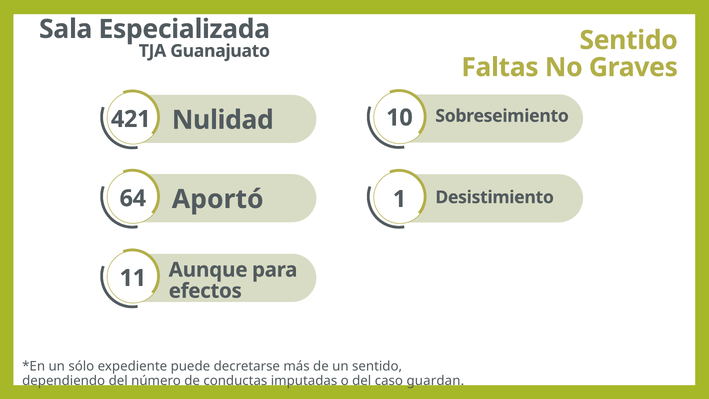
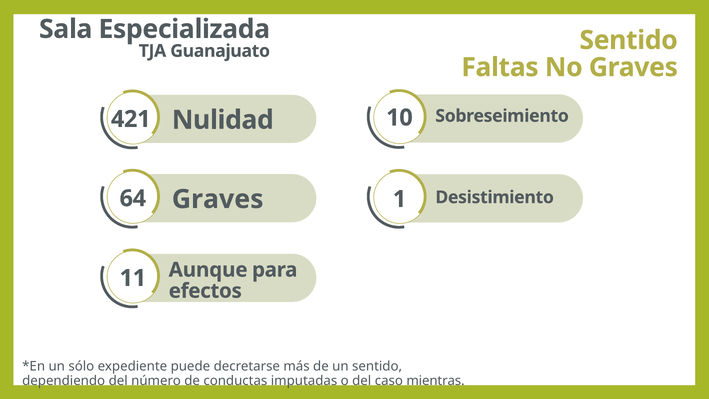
64 Aportó: Aportó -> Graves (218, 199)
guardan: guardan -> mientras (436, 381)
